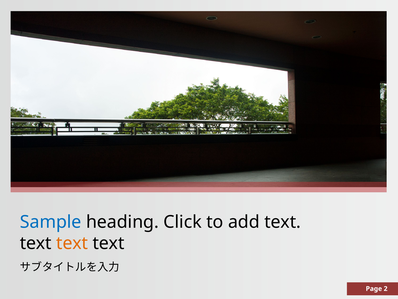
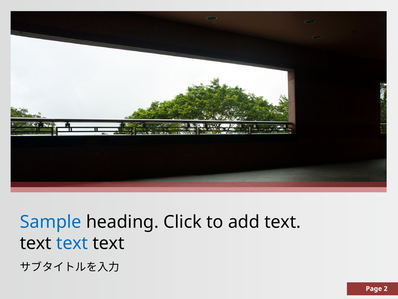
text colour: orange -> blue (72, 243)
